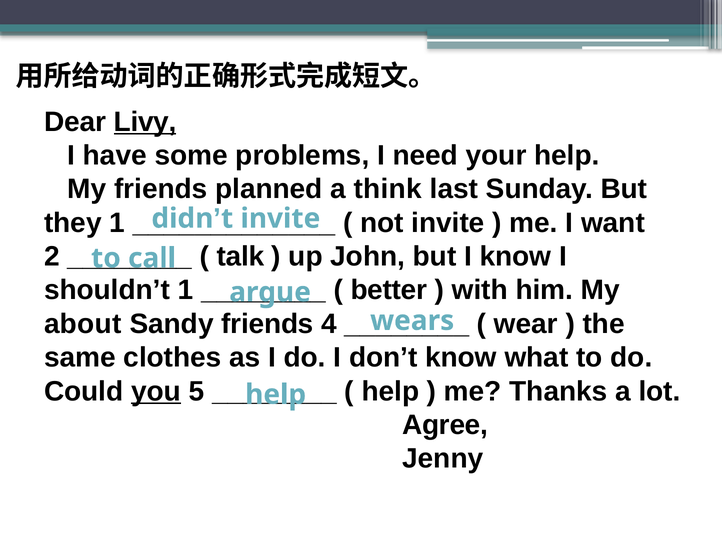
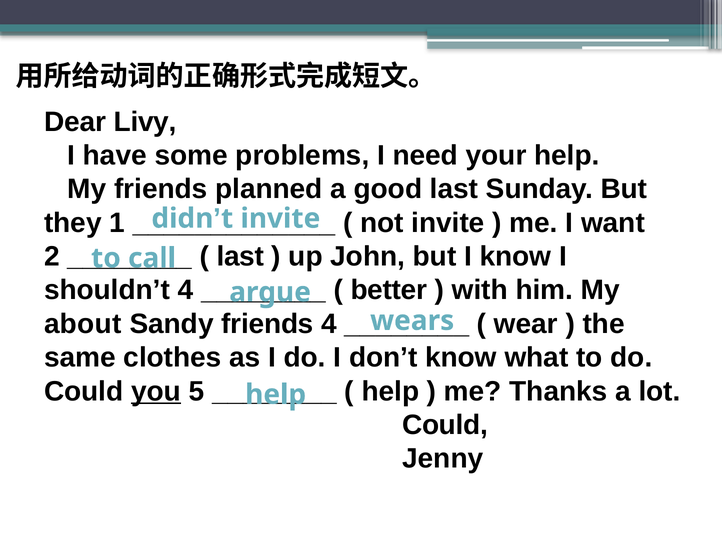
Livy underline: present -> none (145, 122)
think: think -> good (388, 189)
talk: talk -> last (240, 257)
shouldn’t 1: 1 -> 4 (186, 290)
Agree: Agree -> Could (445, 425)
